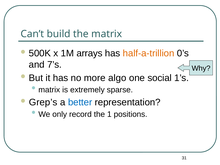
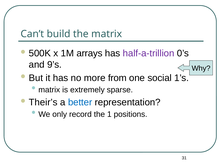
half-a-trillion colour: orange -> purple (149, 53)
7’s: 7’s -> 9’s (54, 65)
algo: algo -> from (117, 78)
Grep’s: Grep’s -> Their’s (43, 102)
